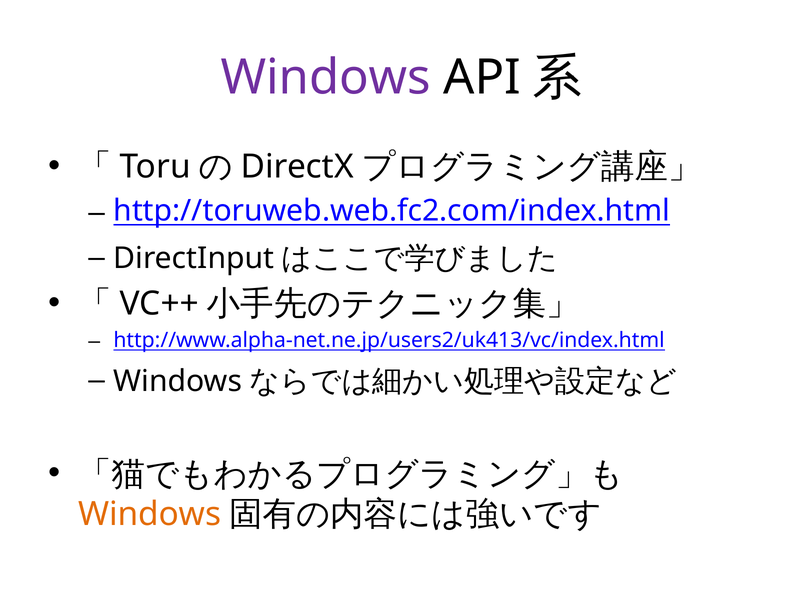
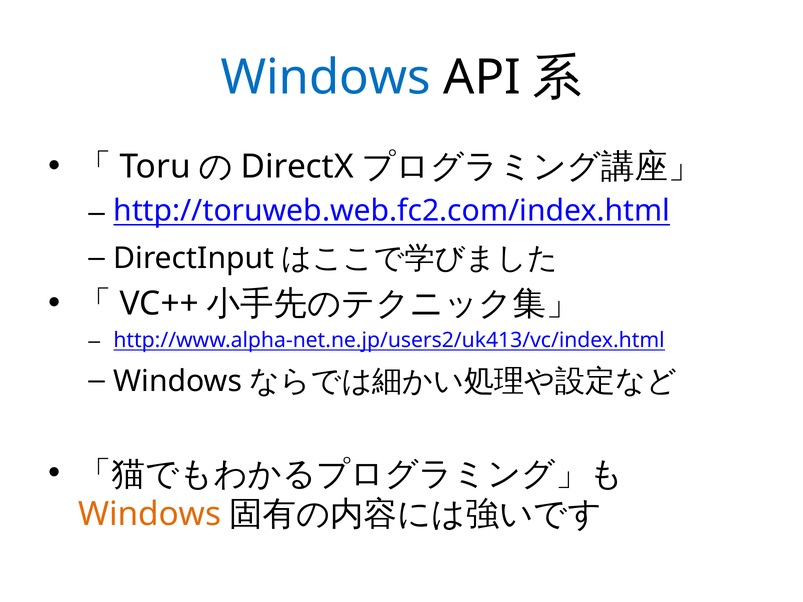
Windows colour: purple -> blue (326, 78)
